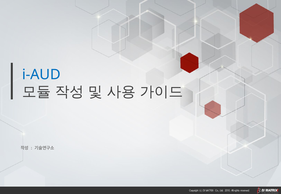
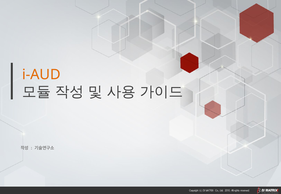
i-AUD colour: blue -> orange (41, 75)
